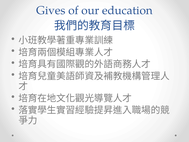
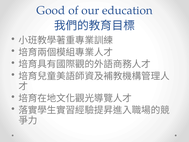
Gives: Gives -> Good (51, 10)
